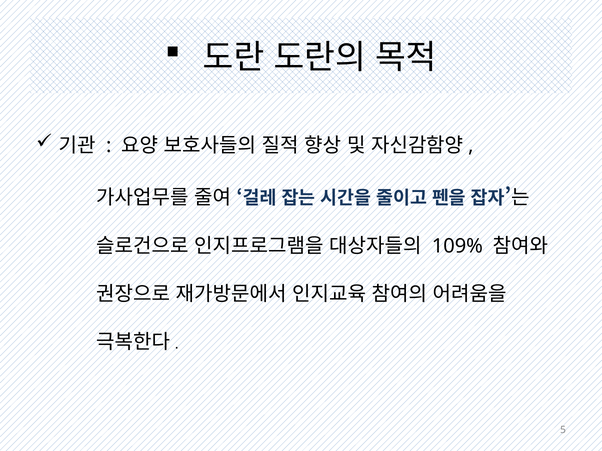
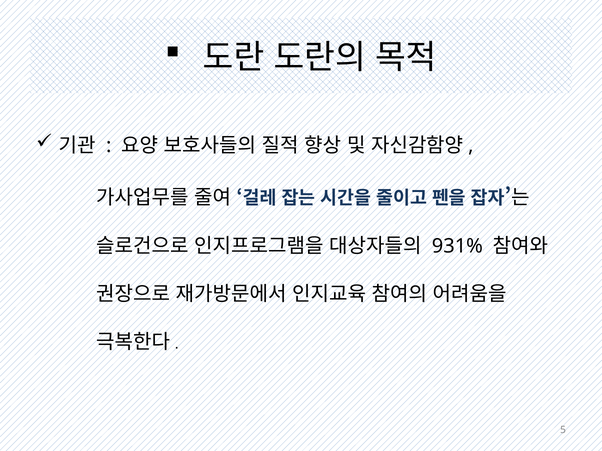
109%: 109% -> 931% (457, 246)
